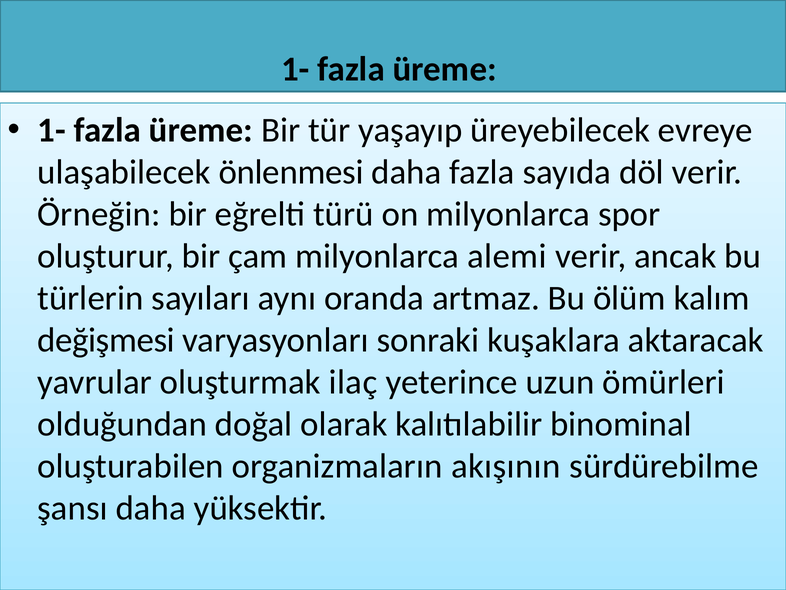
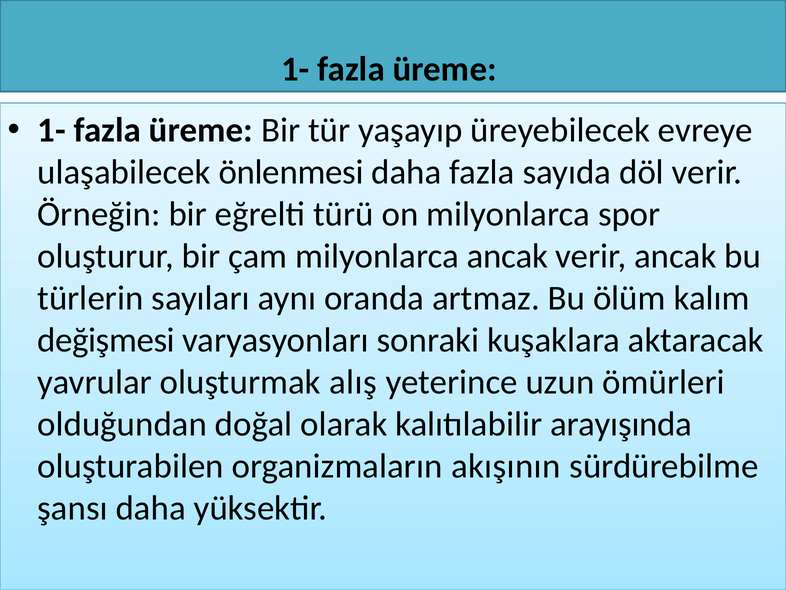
milyonlarca alemi: alemi -> ancak (507, 256)
ilaç: ilaç -> alış (353, 382)
binominal: binominal -> arayışında (621, 424)
